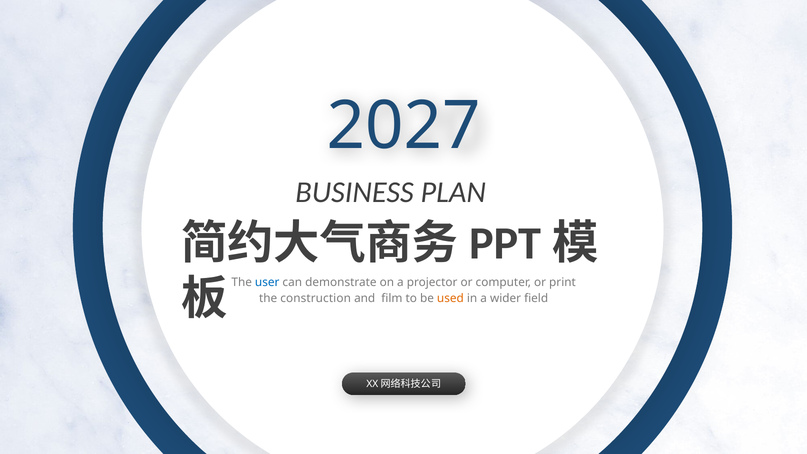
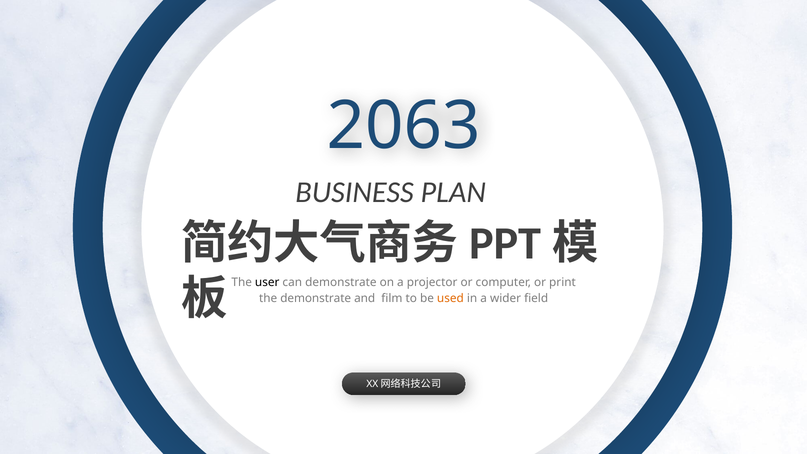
2027: 2027 -> 2063 (404, 126)
user colour: blue -> black (267, 282)
the construction: construction -> demonstrate (316, 299)
